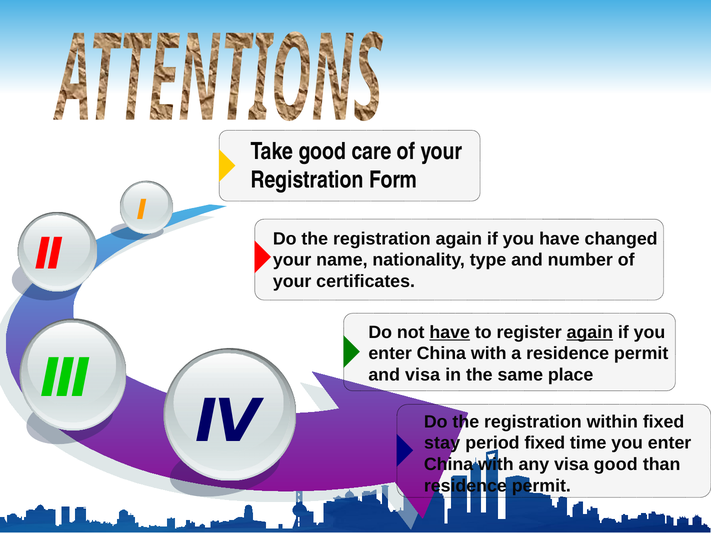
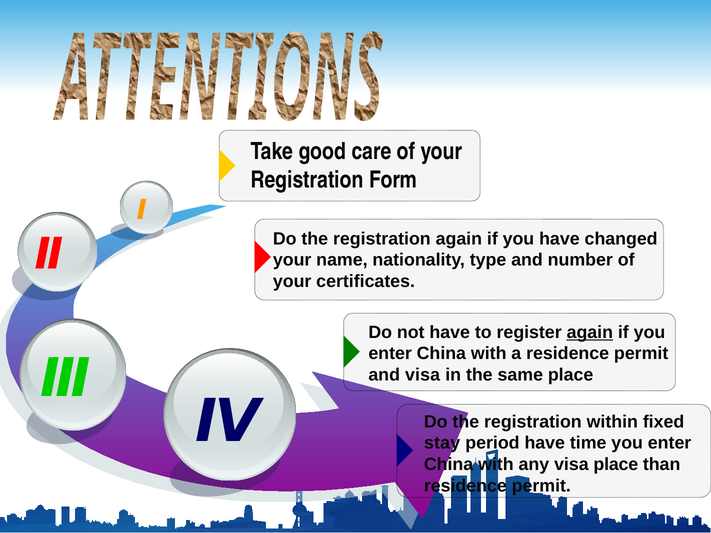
have underline: present -> none (450, 332)
period fixed: fixed -> have (545, 443)
visa good: good -> place (616, 465)
